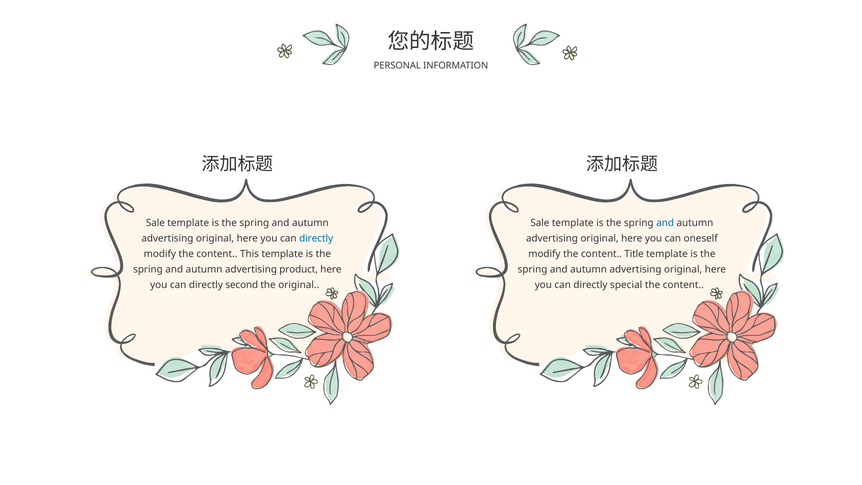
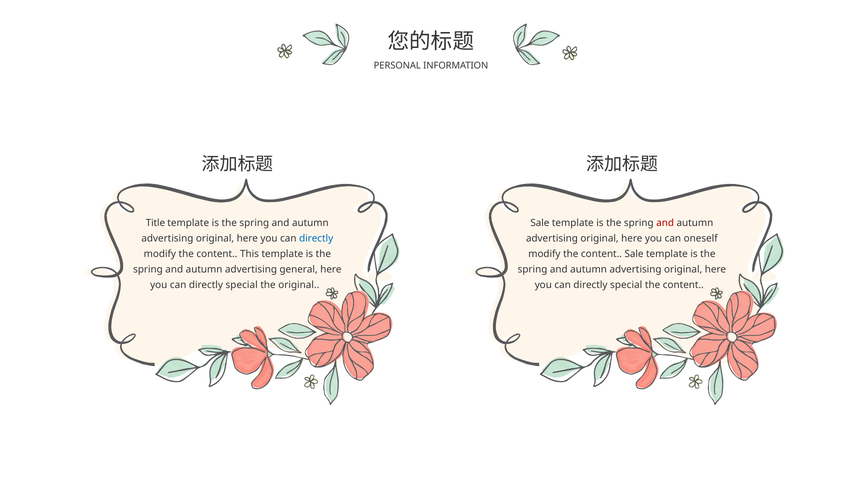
Sale: Sale -> Title (155, 223)
and colour: blue -> red (665, 223)
content Title: Title -> Sale (634, 254)
product: product -> general (299, 269)
second: second -> special (242, 285)
